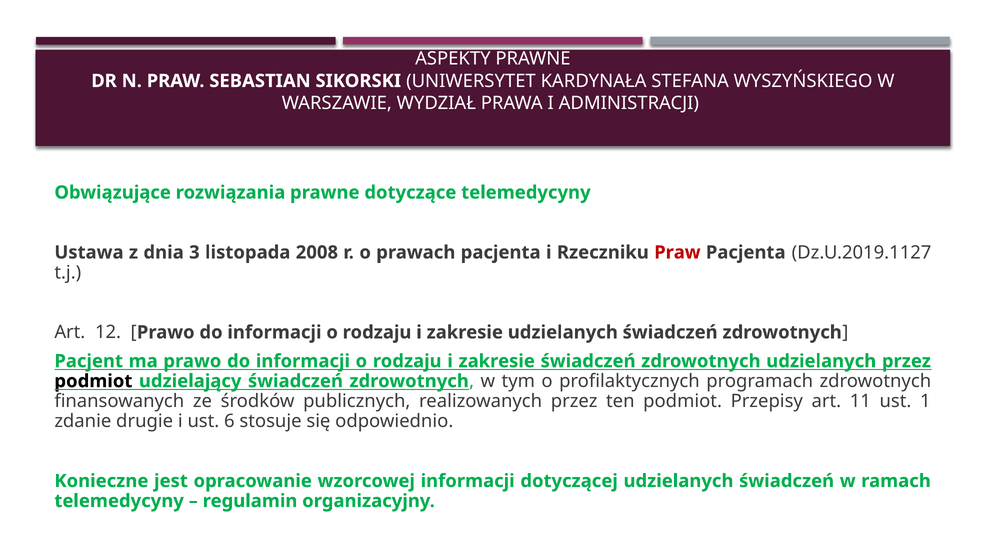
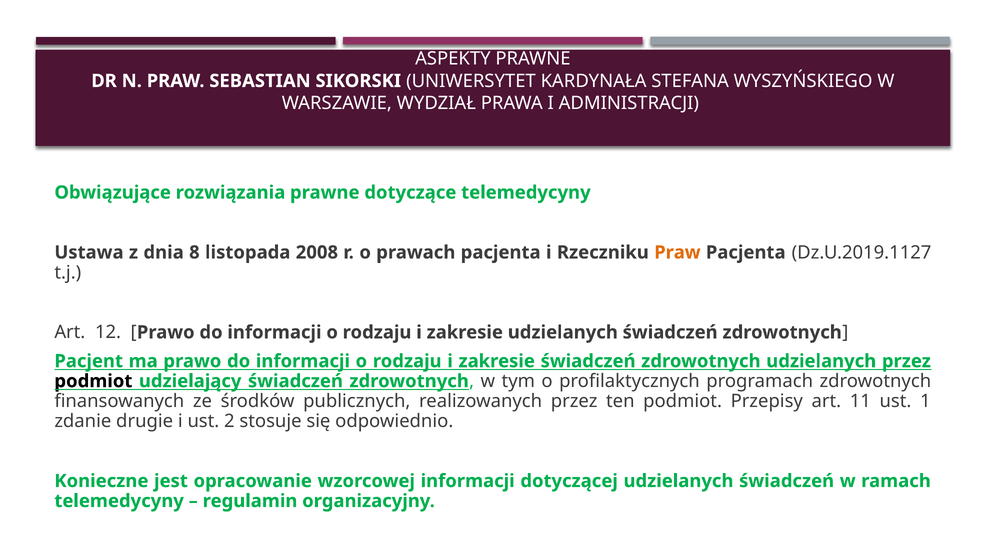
3: 3 -> 8 (194, 252)
Praw colour: red -> orange (677, 252)
6: 6 -> 2 (229, 421)
